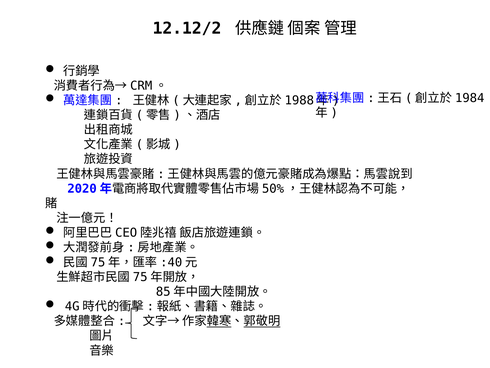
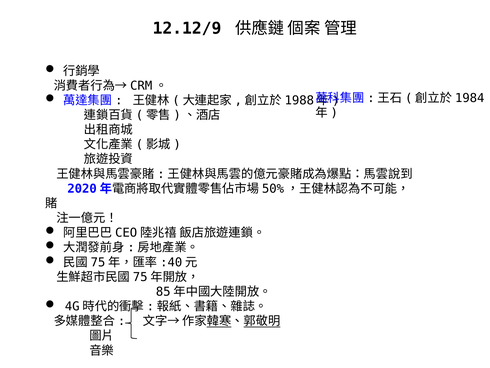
12.12/2: 12.12/2 -> 12.12/9 (187, 28)
